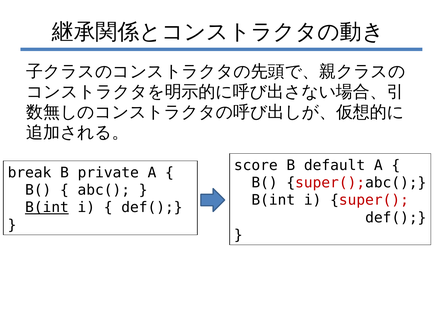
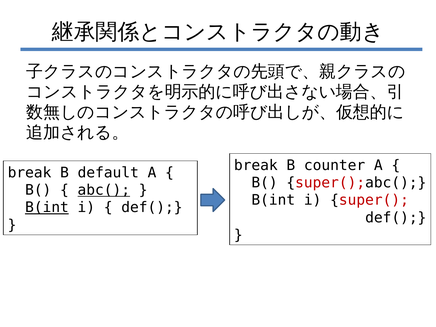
score: score -> break (256, 165)
default: default -> counter (335, 165)
private: private -> default (108, 173)
abc( underline: none -> present (104, 190)
